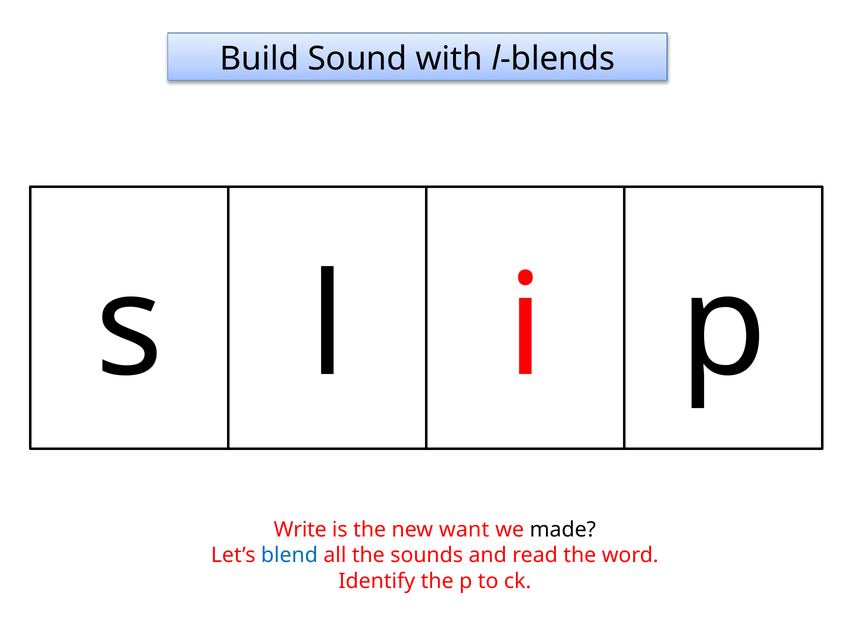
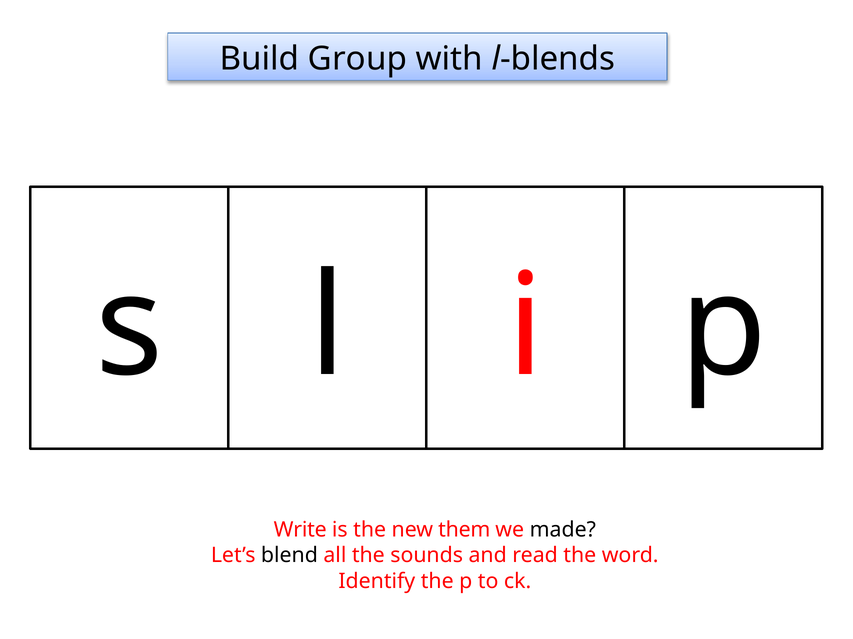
Sound: Sound -> Group (358, 59)
want: want -> them (464, 530)
blend colour: blue -> black (289, 556)
